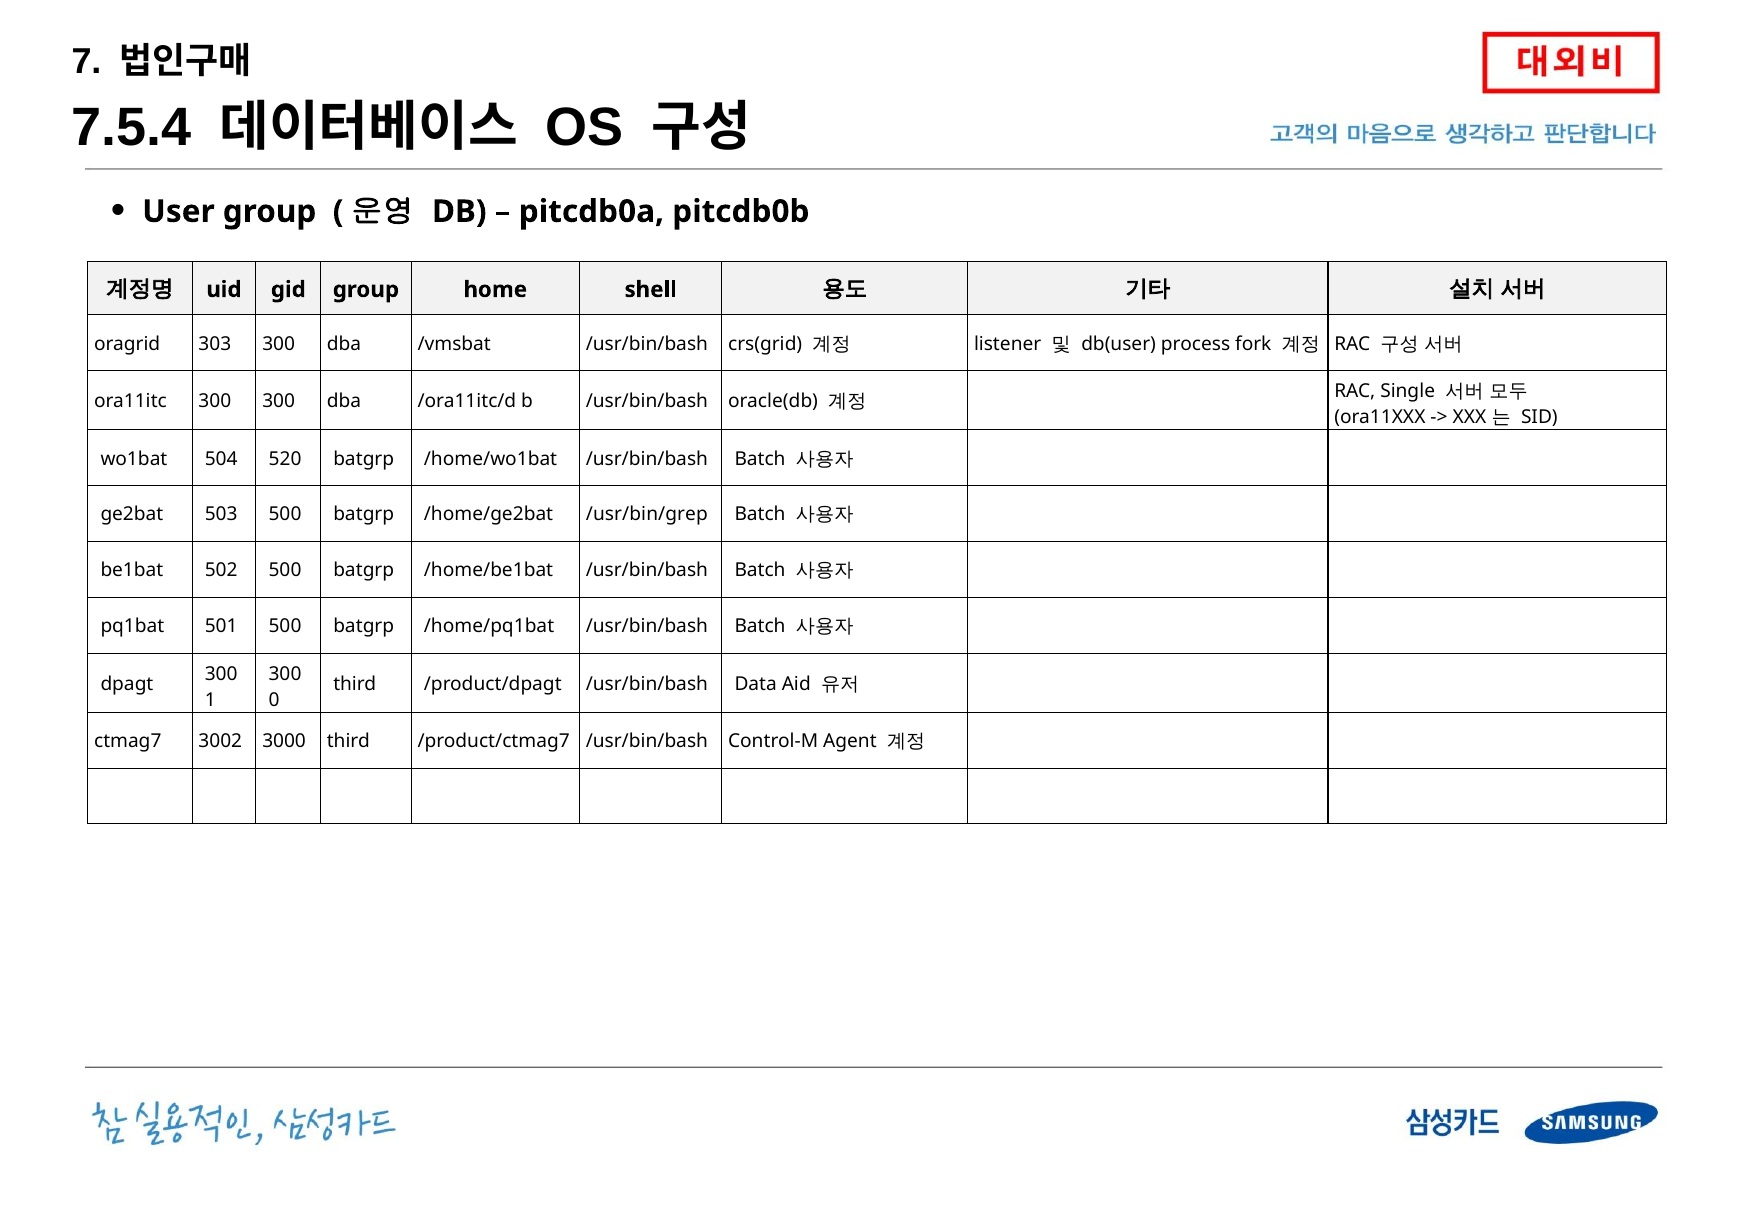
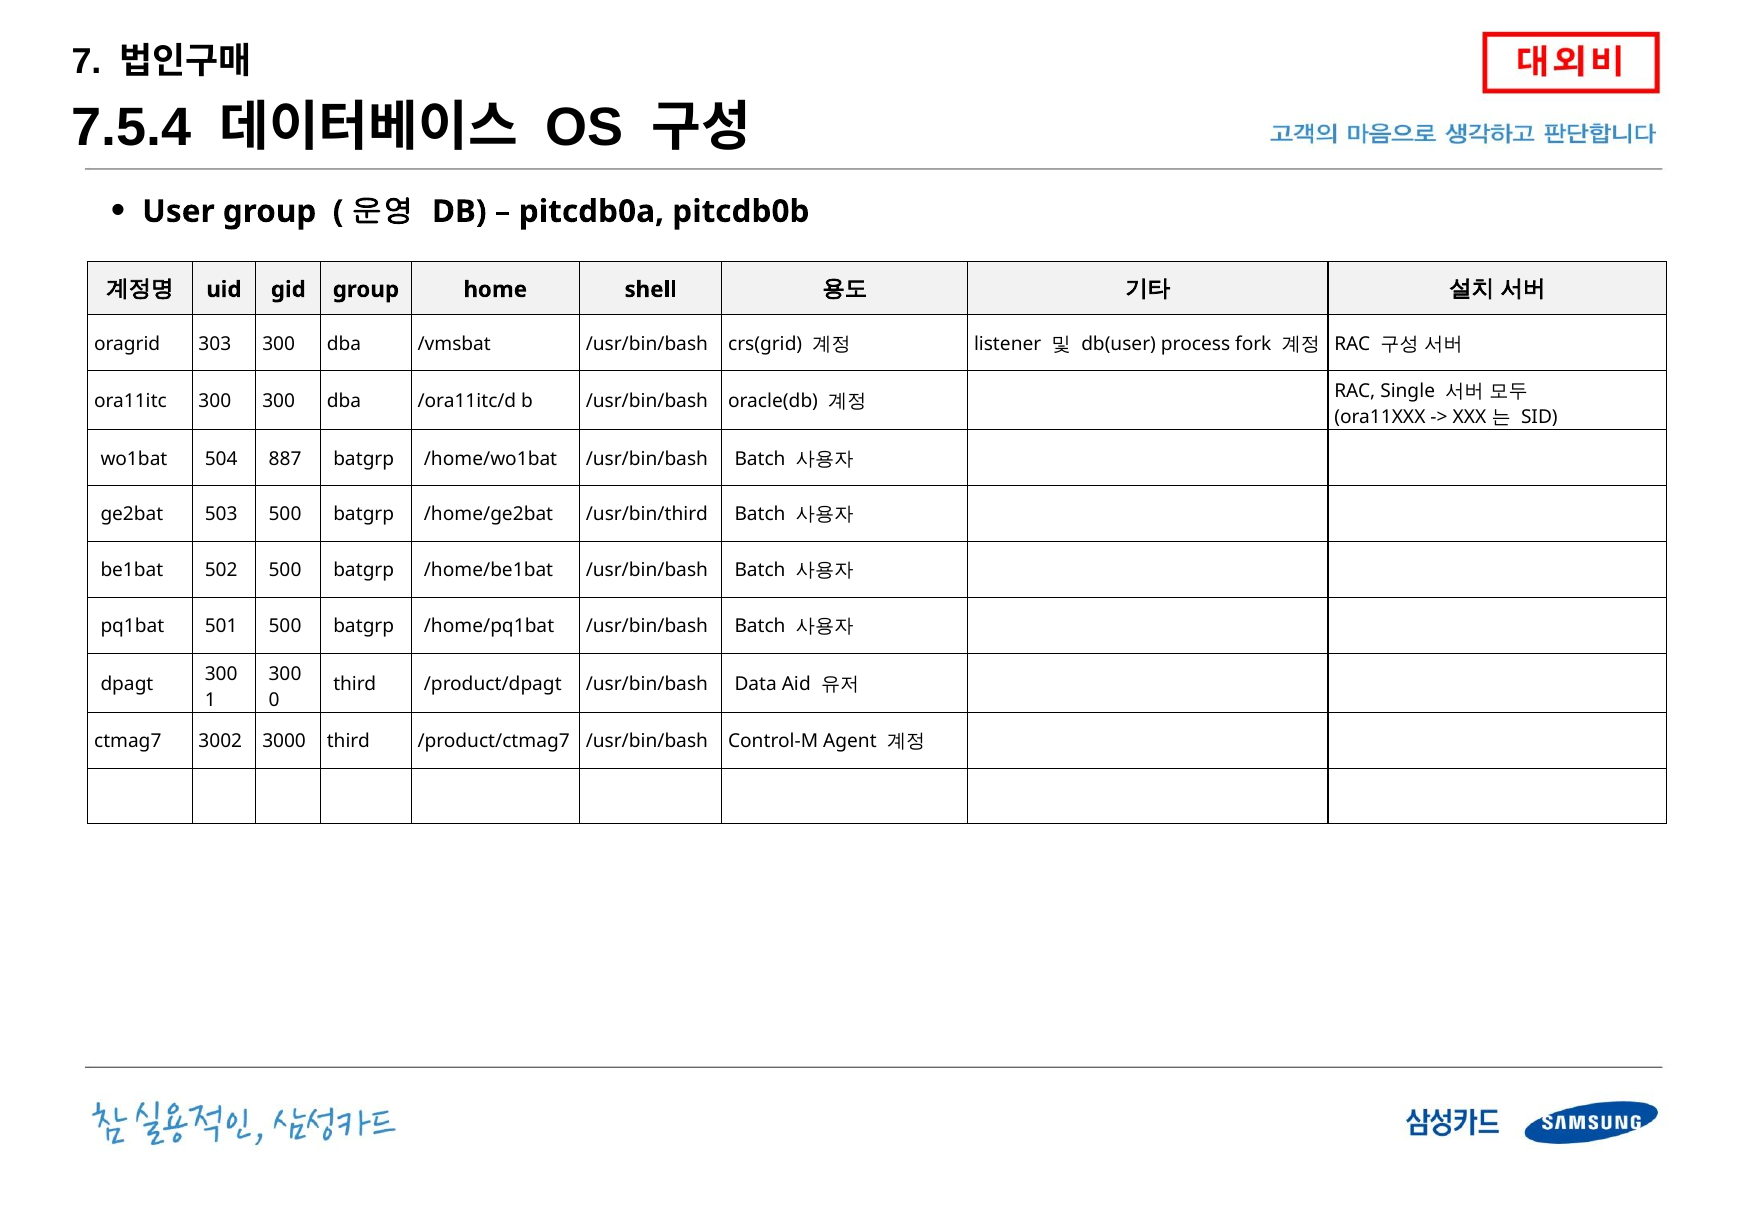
520: 520 -> 887 (285, 459)
/usr/bin/grep: /usr/bin/grep -> /usr/bin/third (647, 515)
